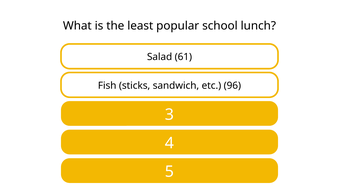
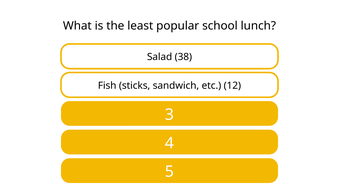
61: 61 -> 38 (183, 57)
96: 96 -> 12 (232, 86)
